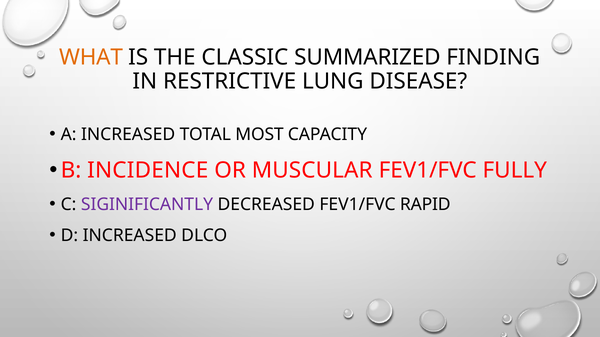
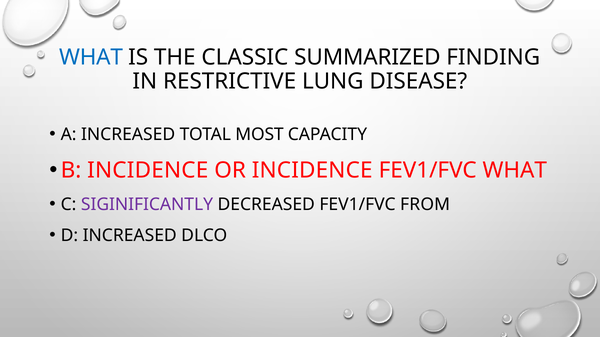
WHAT colour: orange -> blue (91, 57)
OR MUSCULAR: MUSCULAR -> INCIDENCE (312, 171)
FEV1/FVC FULLY: FULLY -> WHAT (515, 171)
RAPID: RAPID -> FROM (425, 205)
